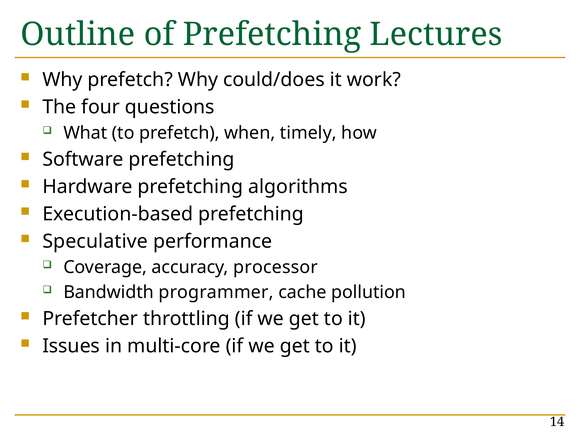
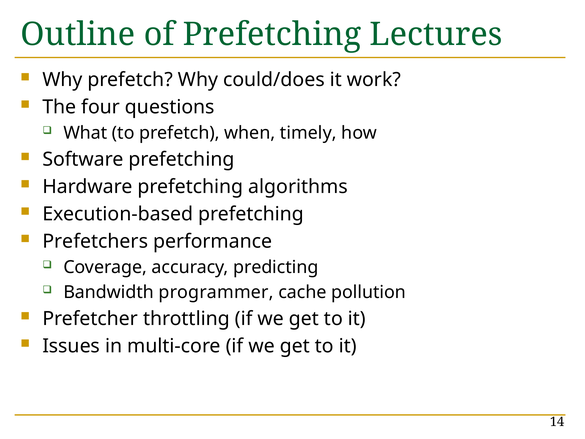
Speculative: Speculative -> Prefetchers (95, 241)
processor: processor -> predicting (276, 267)
